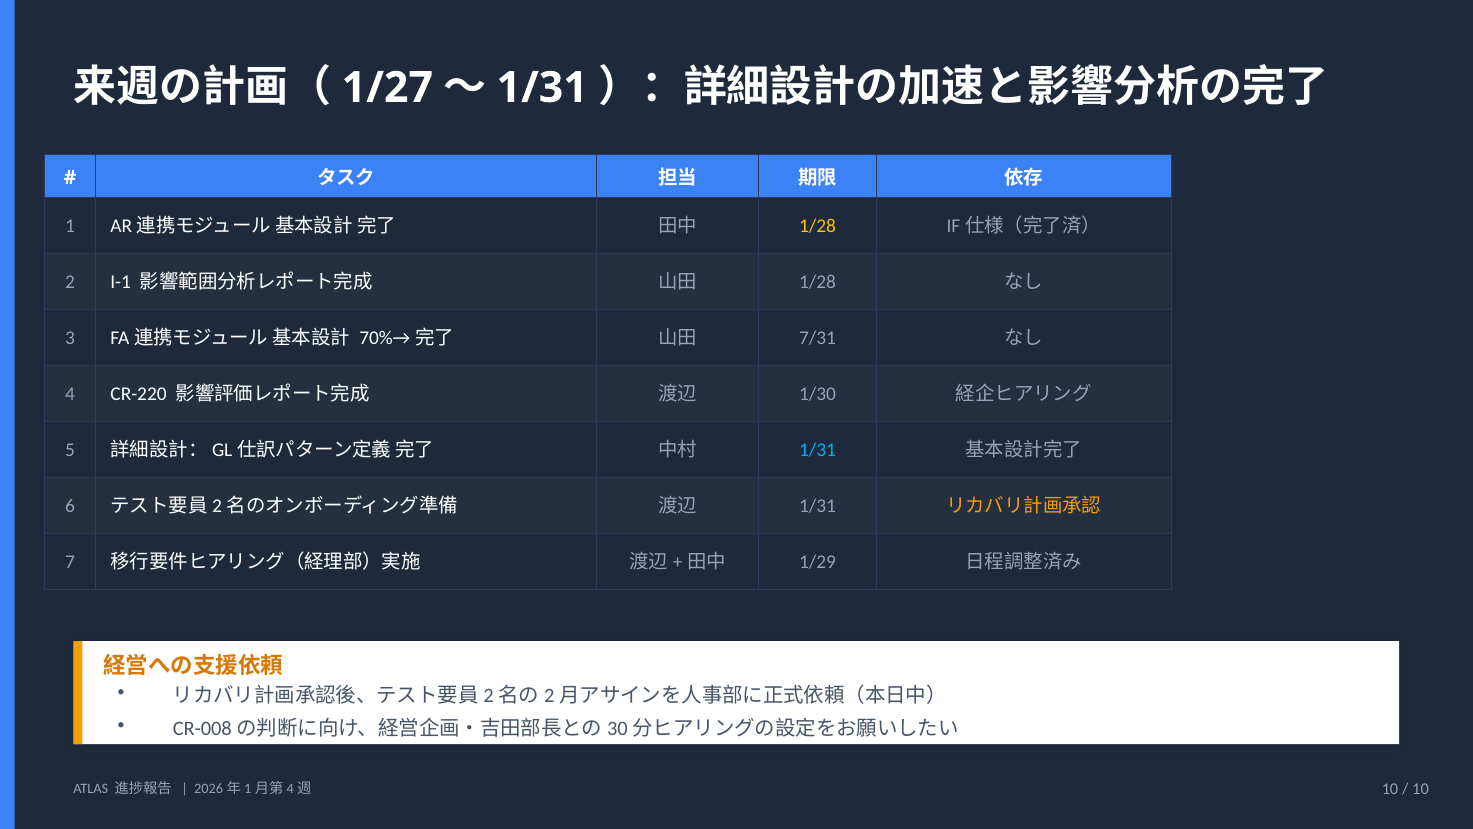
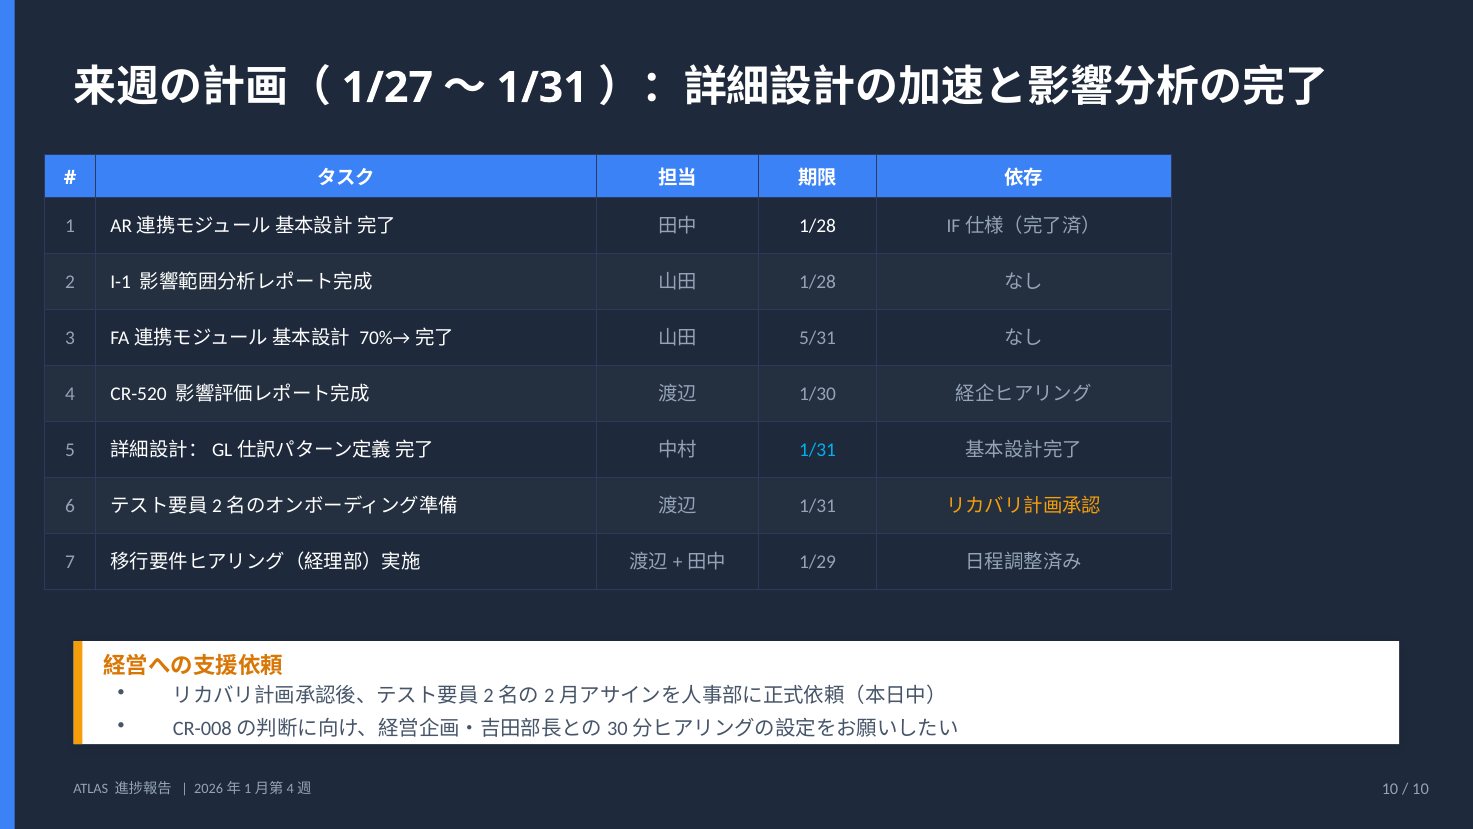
1/28 colour: yellow -> white (818, 226)
7/31: 7/31 -> 5/31 (818, 338)
CR-220: CR-220 -> CR-520 (139, 394)
